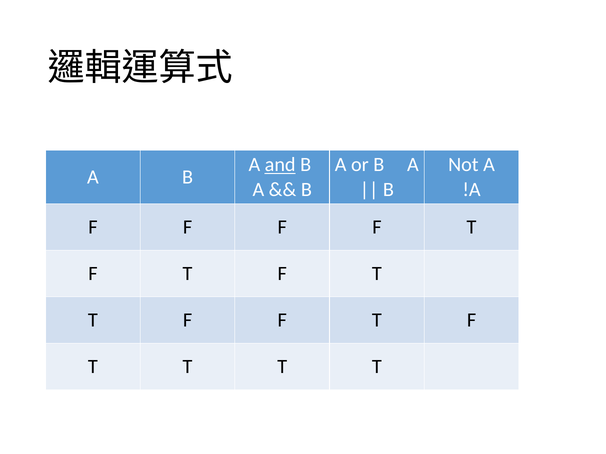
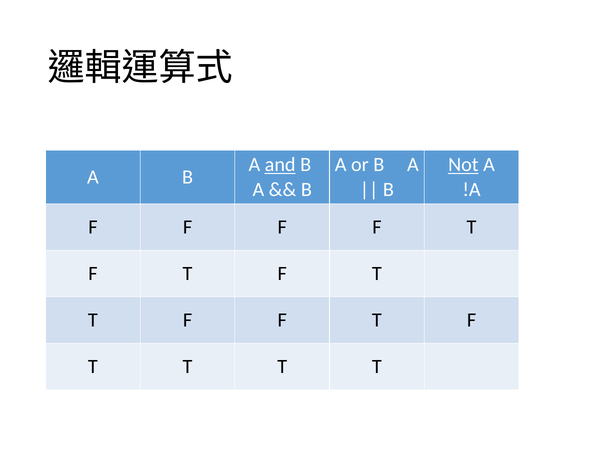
Not underline: none -> present (463, 165)
